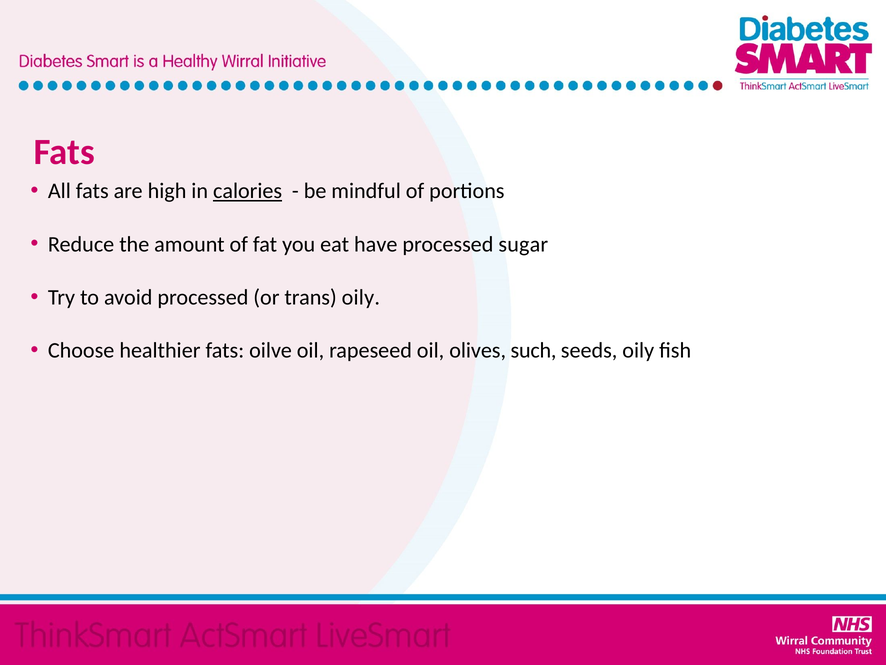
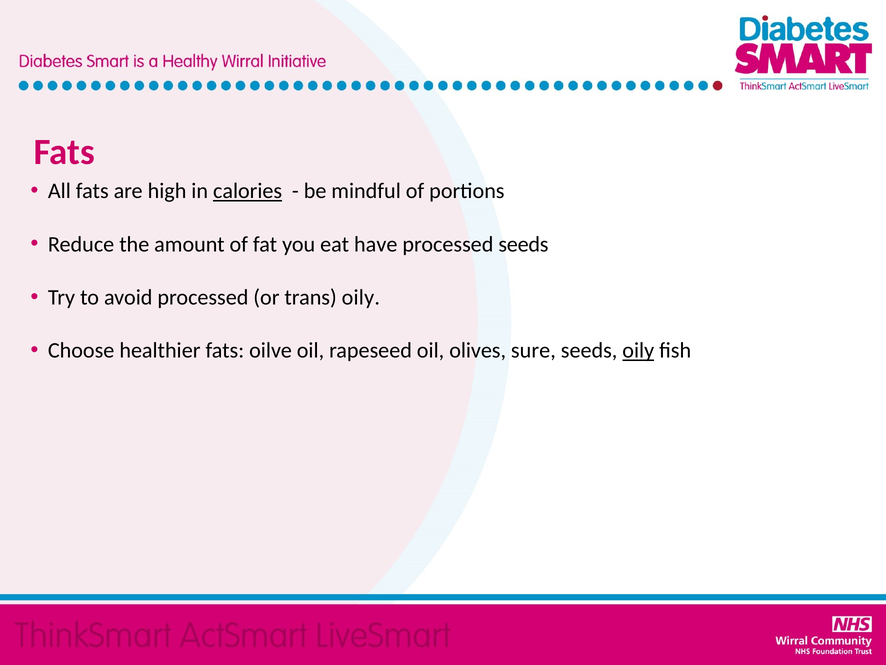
processed sugar: sugar -> seeds (523, 244)
such: such -> sure (533, 350)
oily underline: none -> present (638, 350)
